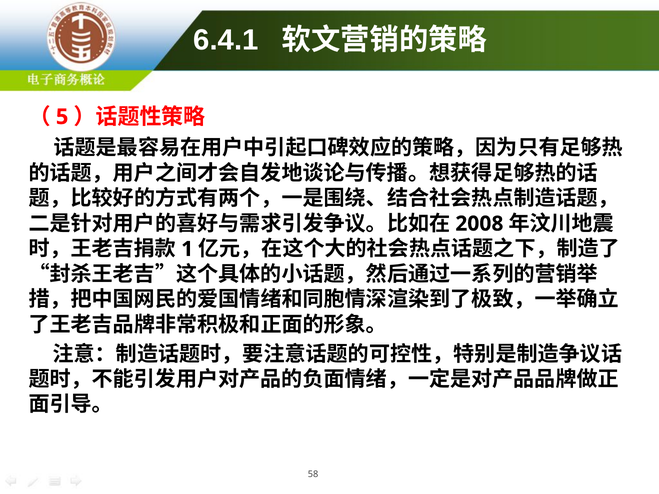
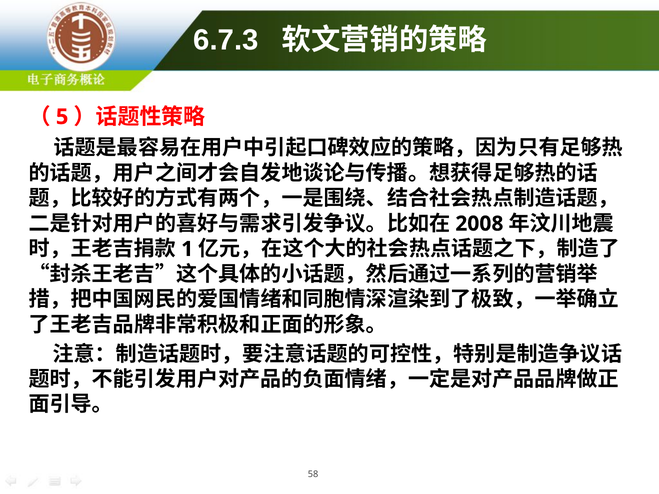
6.4.1: 6.4.1 -> 6.7.3 (226, 40)
